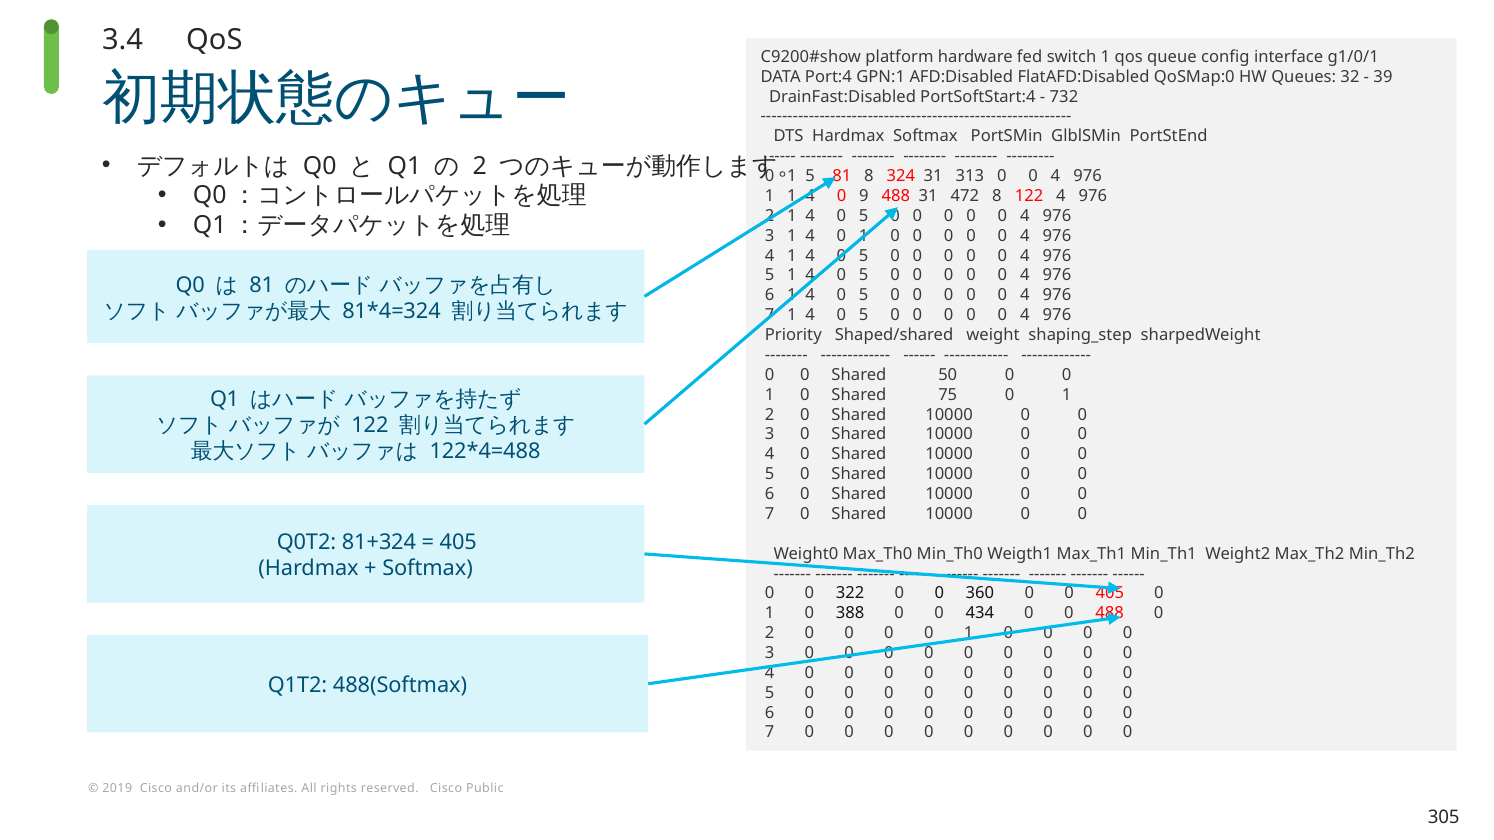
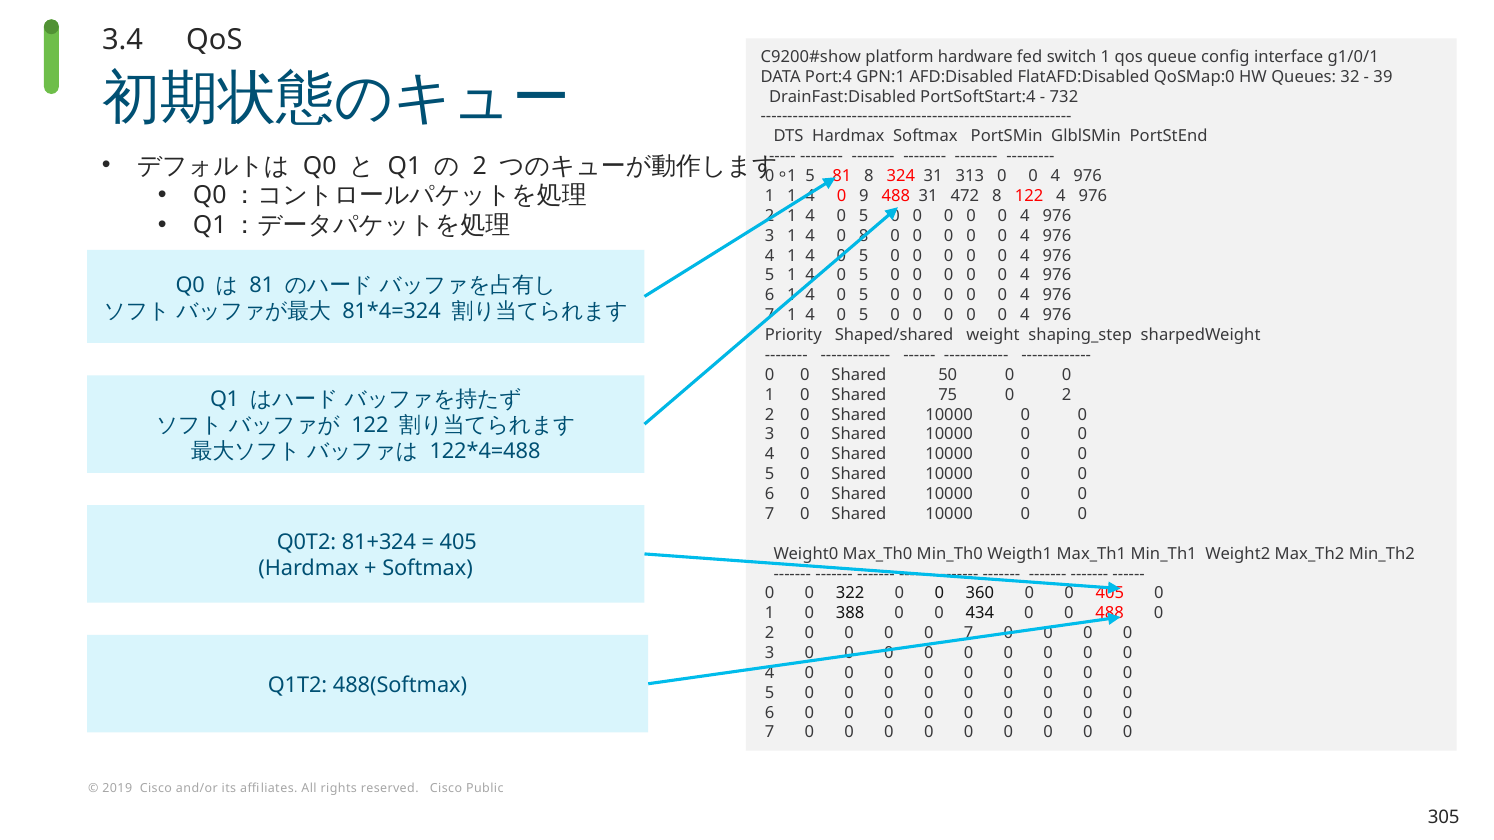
4 0 1: 1 -> 8 (864, 236)
75 0 1: 1 -> 2 (1067, 395)
1: 1 -> 7 (969, 633)
